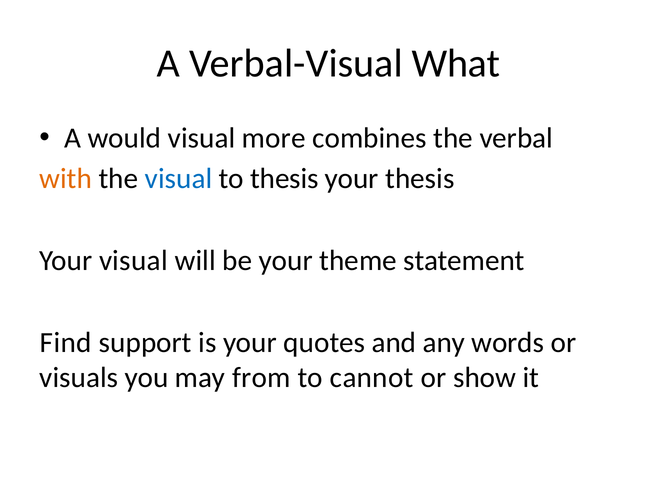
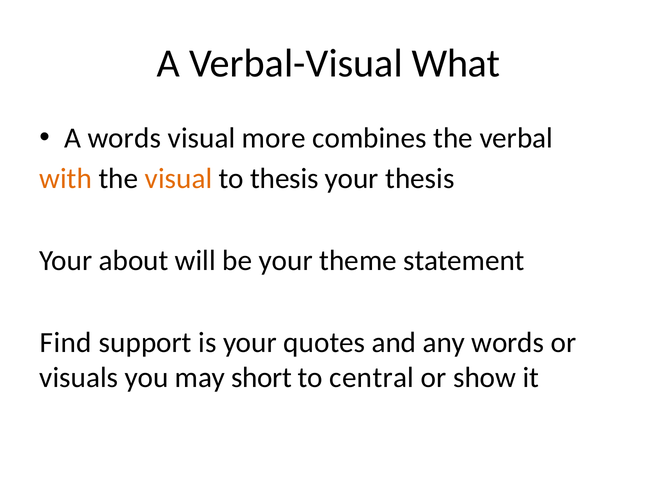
A would: would -> words (124, 138)
visual colour: blue -> orange (179, 179)
Your visual: visual -> about (134, 261)
from: from -> short (262, 377)
cannot: cannot -> central (372, 377)
